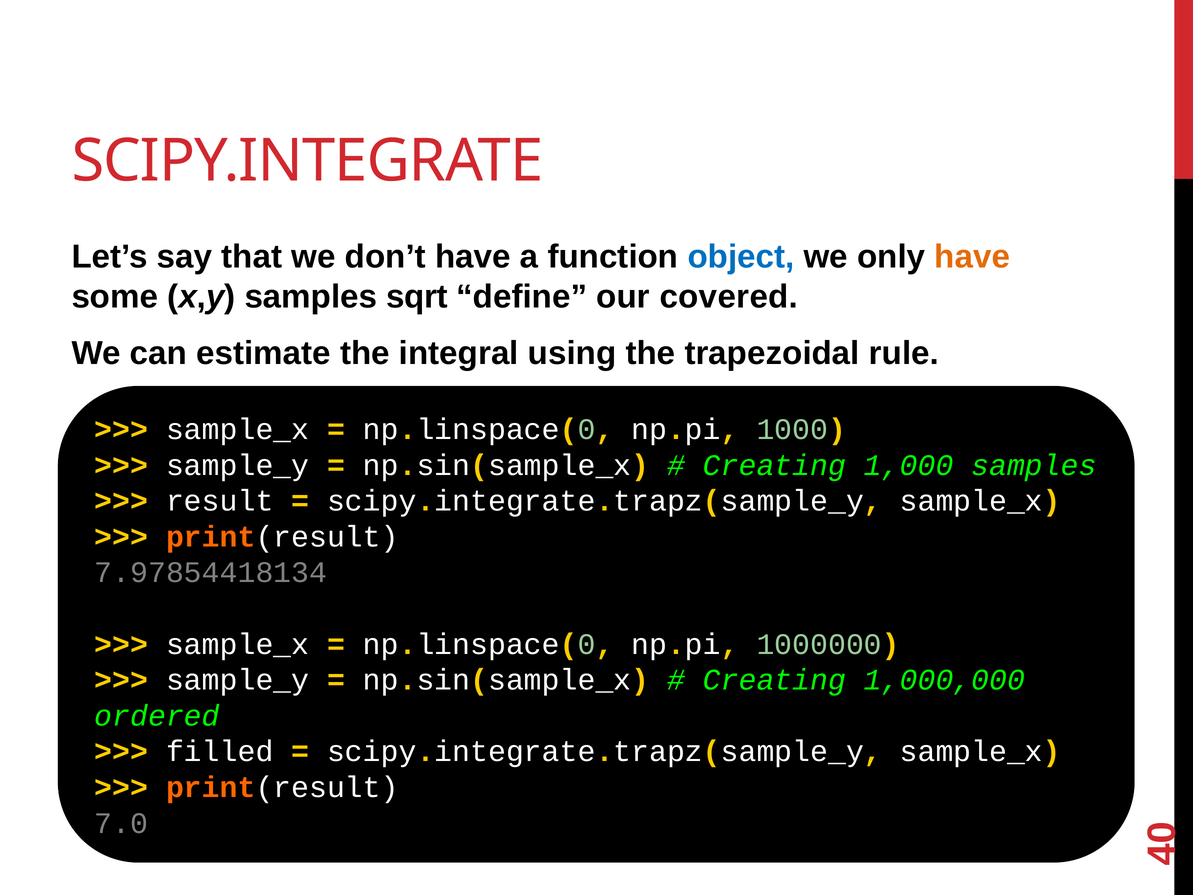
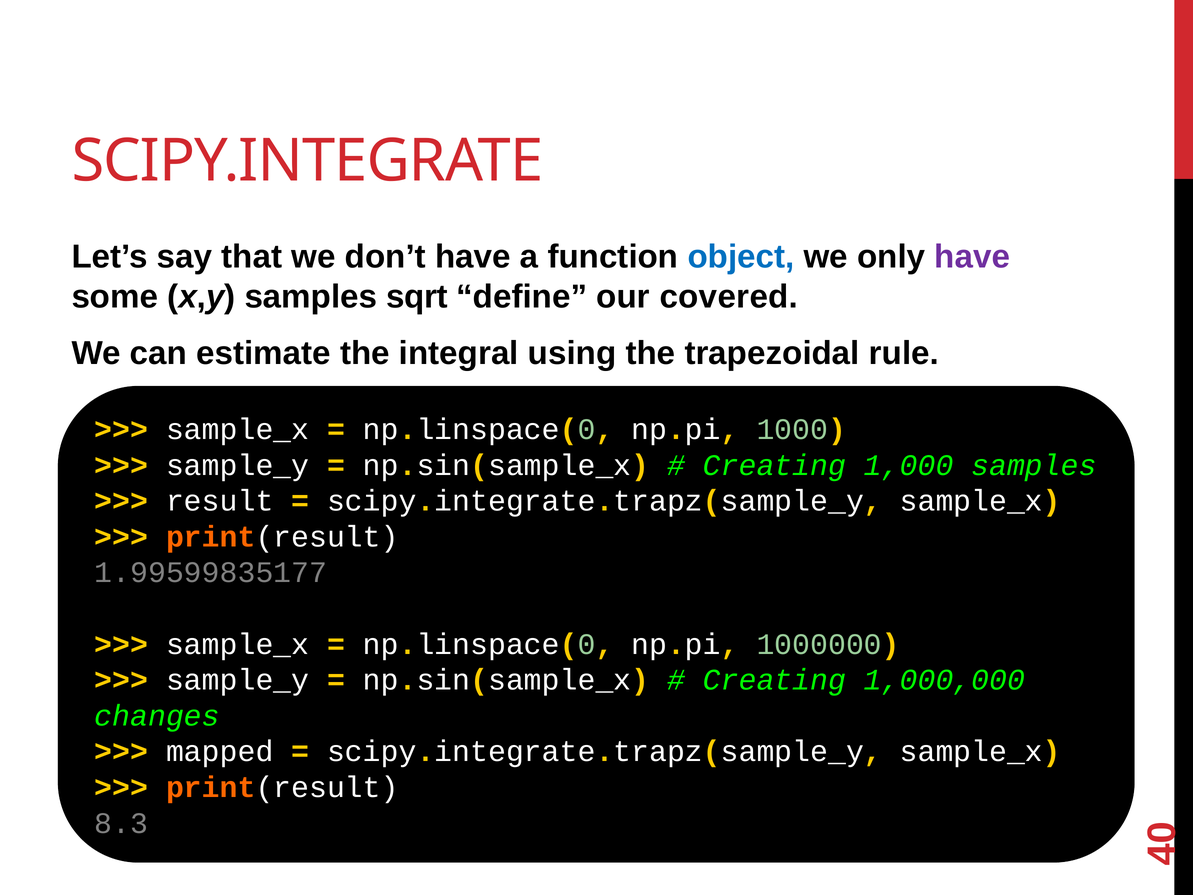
have colour: orange -> purple (972, 257)
7.97854418134: 7.97854418134 -> 1.99599835177 (211, 572)
ordered: ordered -> changes (157, 716)
filled: filled -> mapped (220, 751)
7.0: 7.0 -> 8.3 (121, 823)
